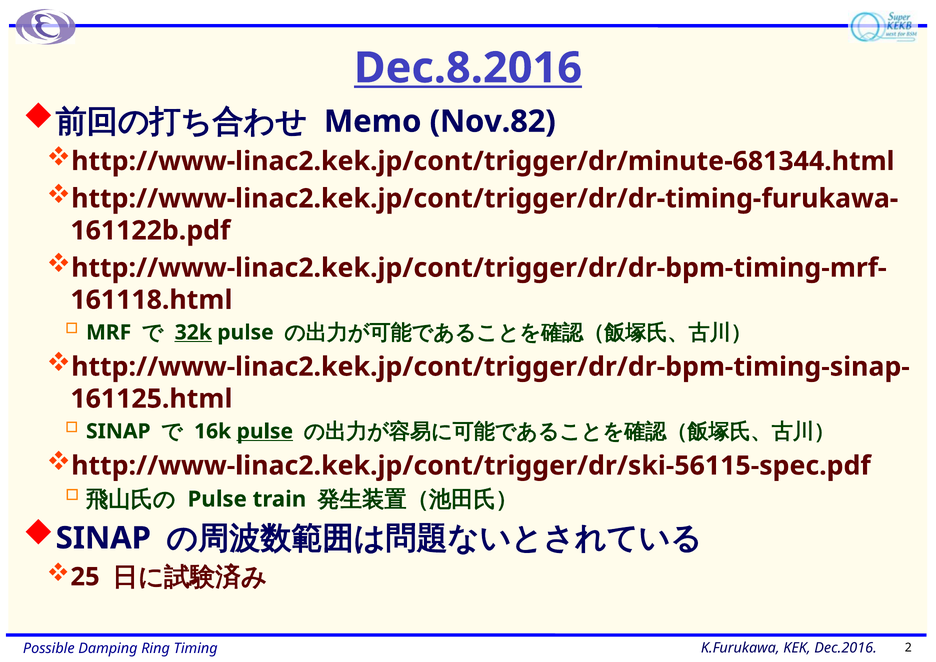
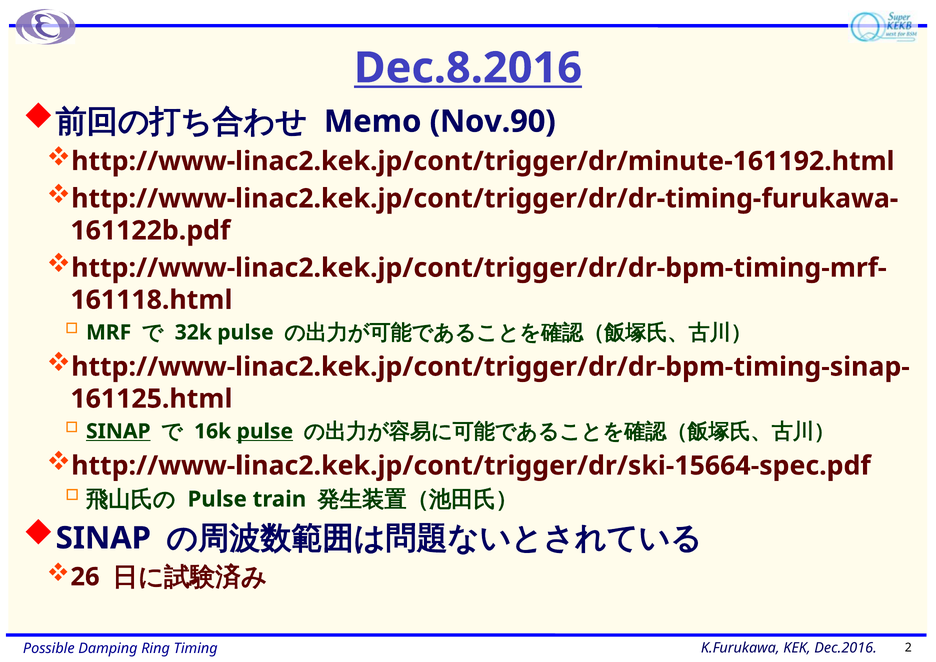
Nov.82: Nov.82 -> Nov.90 (493, 122)
http://www-linac2.kek.jp/cont/trigger/dr/minute-681344.html: http://www-linac2.kek.jp/cont/trigger/dr/minute-681344.html -> http://www-linac2.kek.jp/cont/trigger/dr/minute-161192.html (483, 161)
32k underline: present -> none (193, 333)
SINAP underline: none -> present (118, 432)
http://www-linac2.kek.jp/cont/trigger/dr/ski-56115-spec.pdf: http://www-linac2.kek.jp/cont/trigger/dr/ski-56115-spec.pdf -> http://www-linac2.kek.jp/cont/trigger/dr/ski-15664-spec.pdf (471, 466)
25: 25 -> 26 (85, 577)
